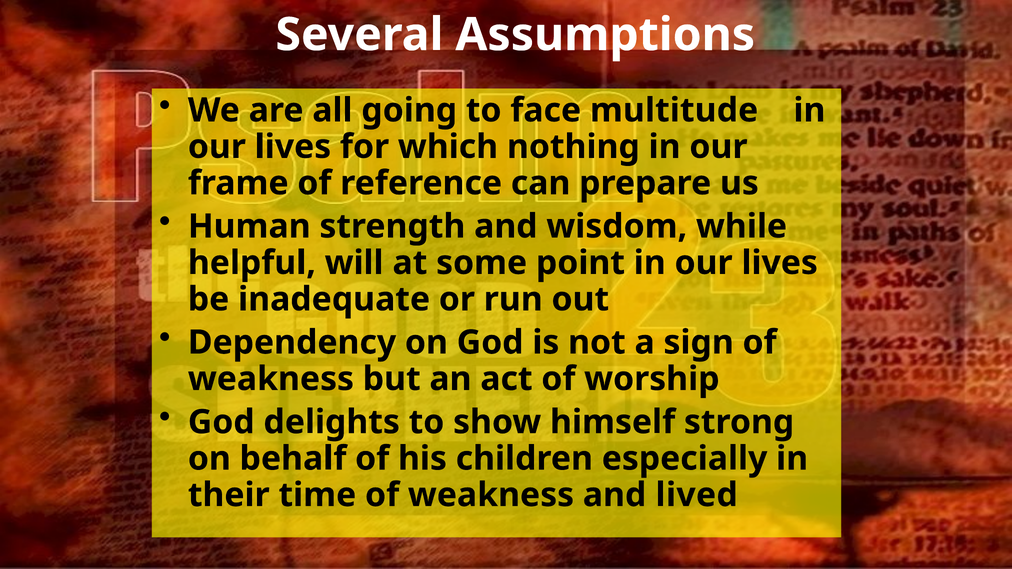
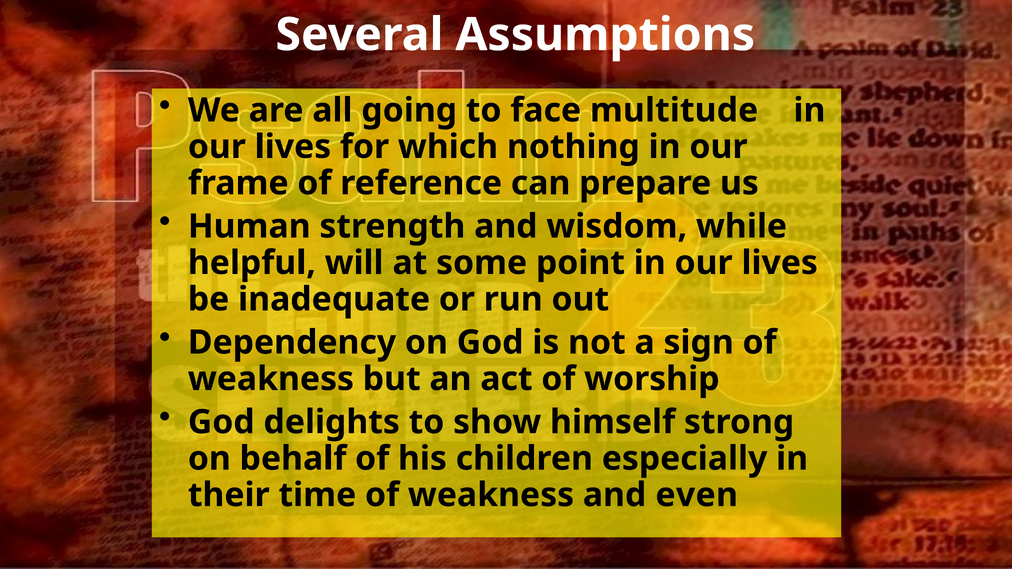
lived: lived -> even (697, 495)
